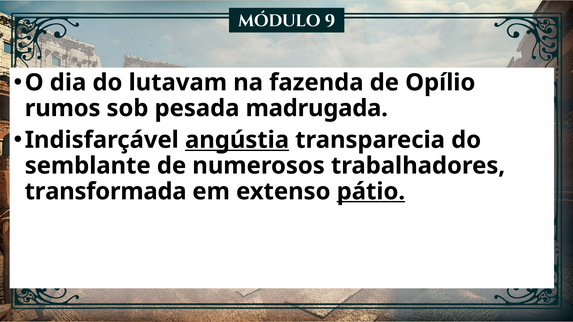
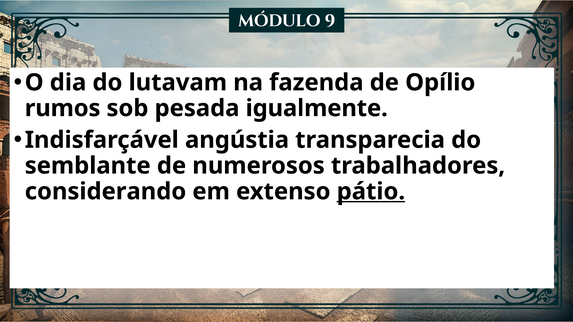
madrugada: madrugada -> igualmente (317, 108)
angústia underline: present -> none (237, 140)
transformada: transformada -> considerando (105, 192)
